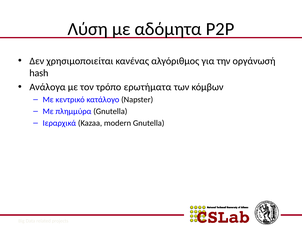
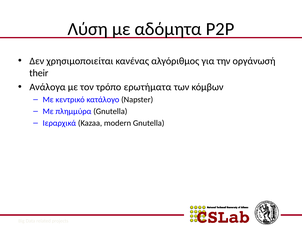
hash: hash -> their (39, 73)
